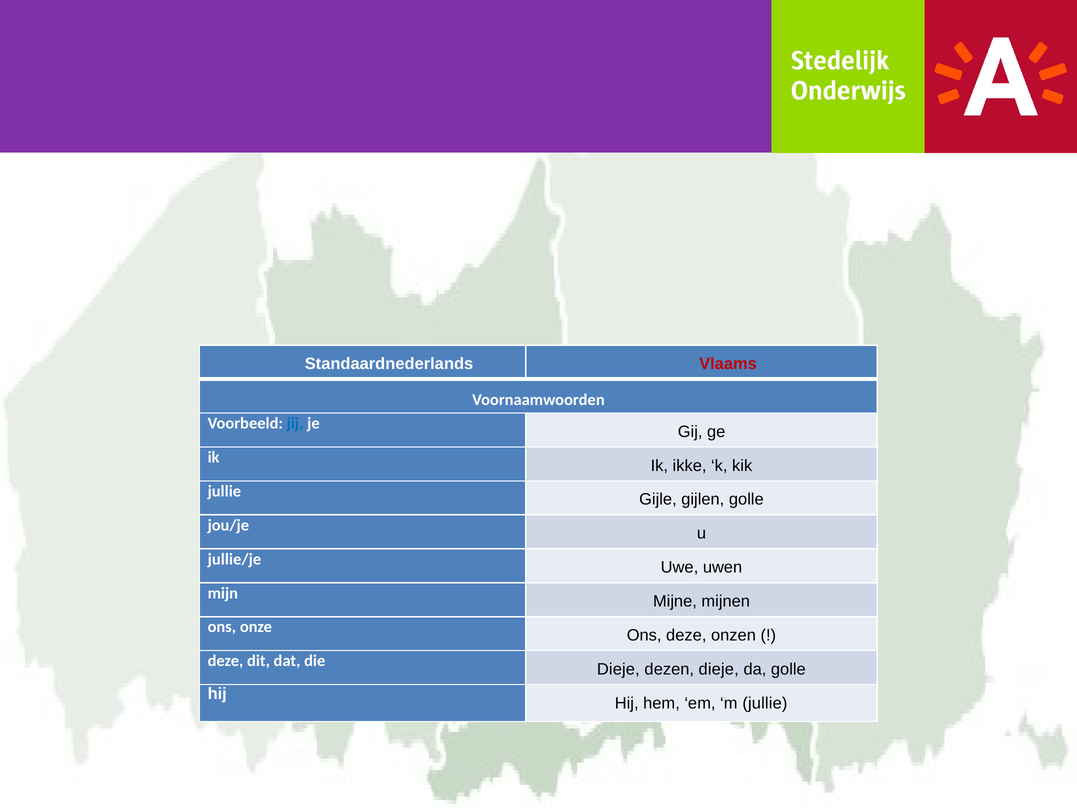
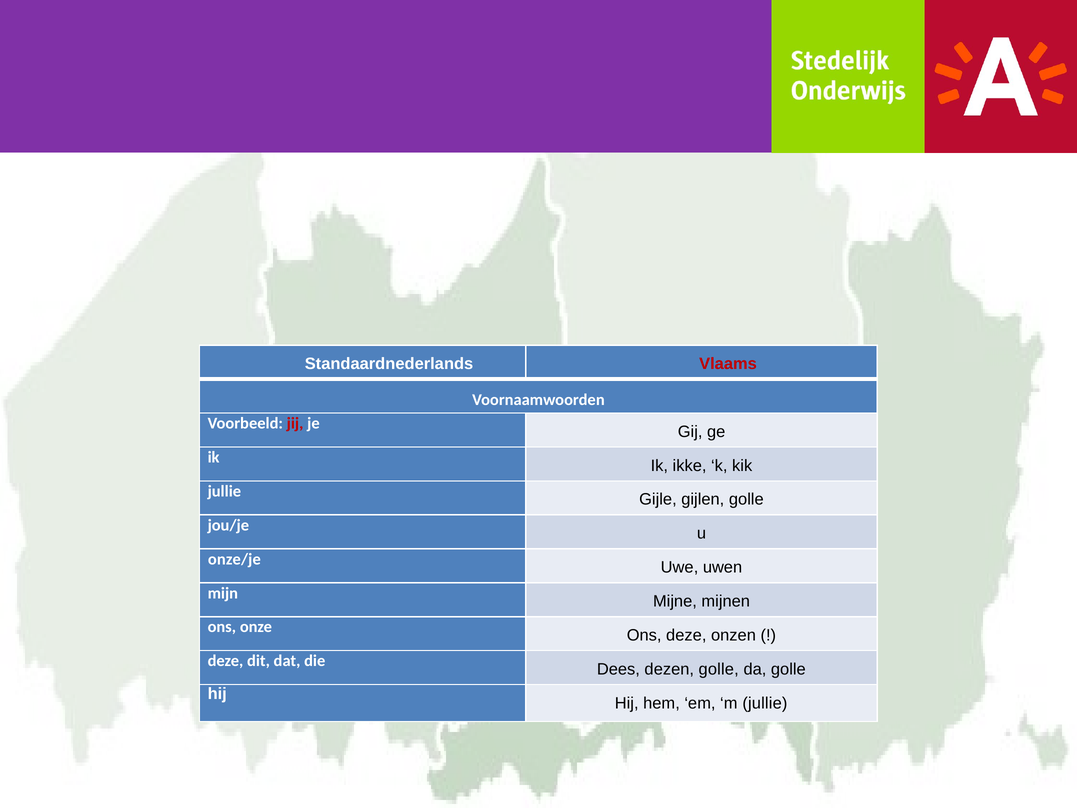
jij colour: blue -> red (295, 423)
jullie/je: jullie/je -> onze/je (234, 559)
die Dieje: Dieje -> Dees (618, 669)
dezen dieje: dieje -> golle (719, 669)
